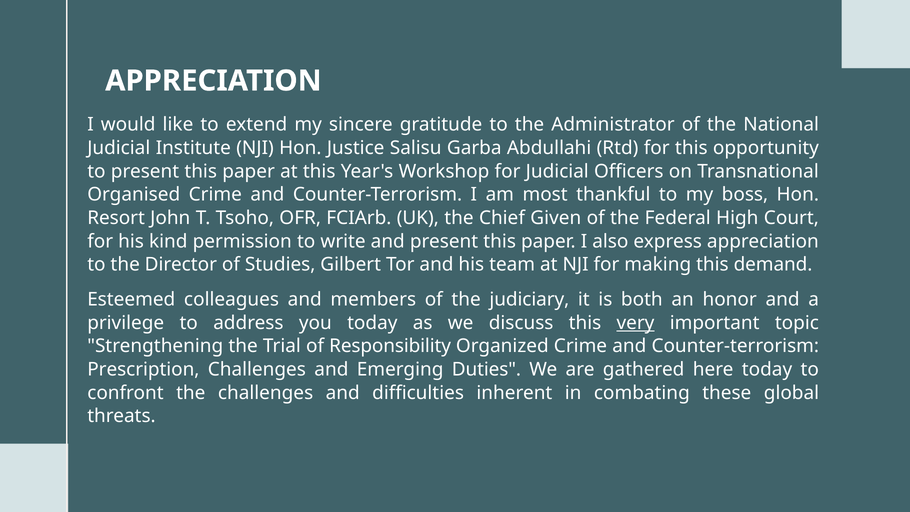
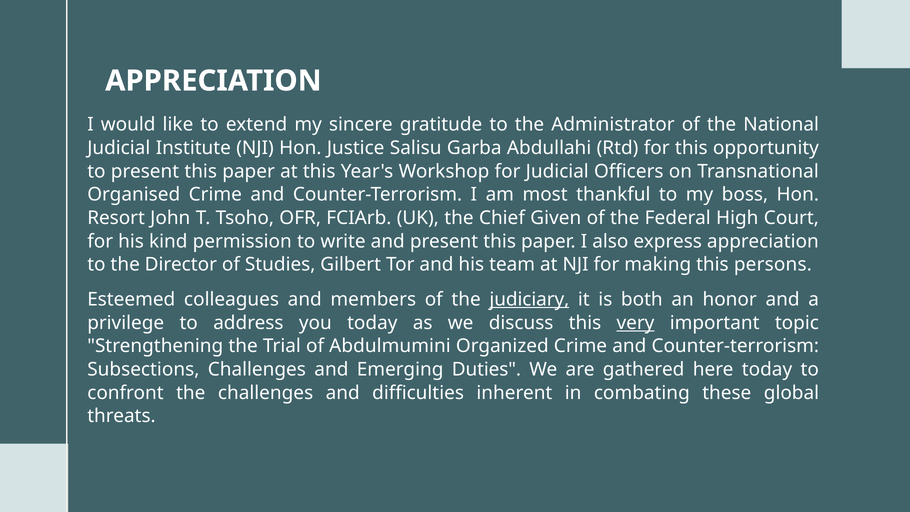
demand: demand -> persons (773, 265)
judiciary underline: none -> present (529, 299)
Responsibility: Responsibility -> Abdulmumini (390, 346)
Prescription: Prescription -> Subsections (143, 369)
